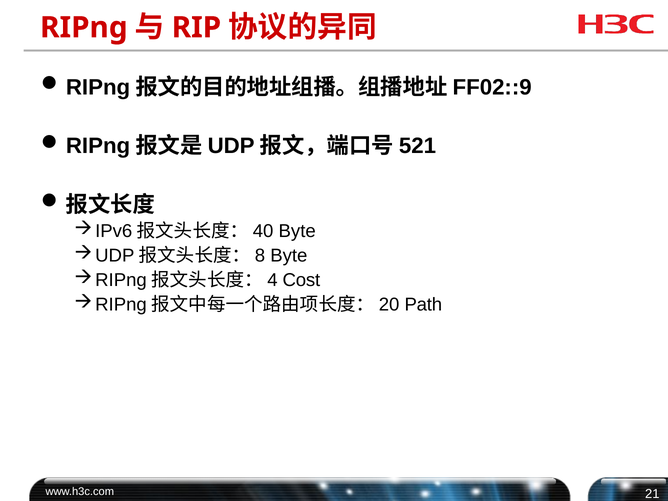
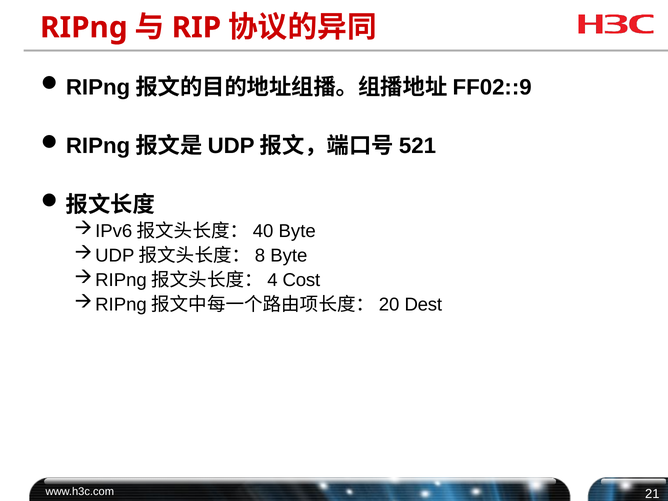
Path: Path -> Dest (423, 305)
